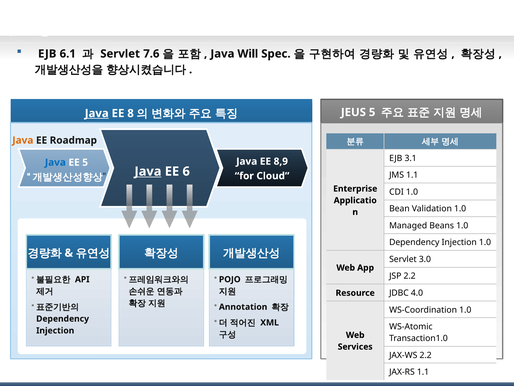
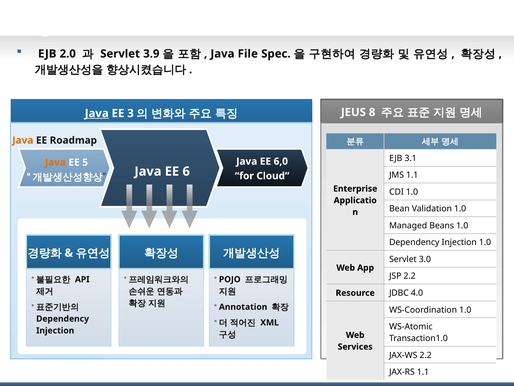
6.1: 6.1 -> 2.0 (68, 54)
7.6: 7.6 -> 3.9 (151, 54)
Will: Will -> File (248, 54)
JEUS 5: 5 -> 8 (372, 112)
8: 8 -> 3 (131, 113)
8,9: 8,9 -> 6,0 (281, 161)
Java colour: blue -> orange (55, 162)
Java underline: present -> none (148, 171)
